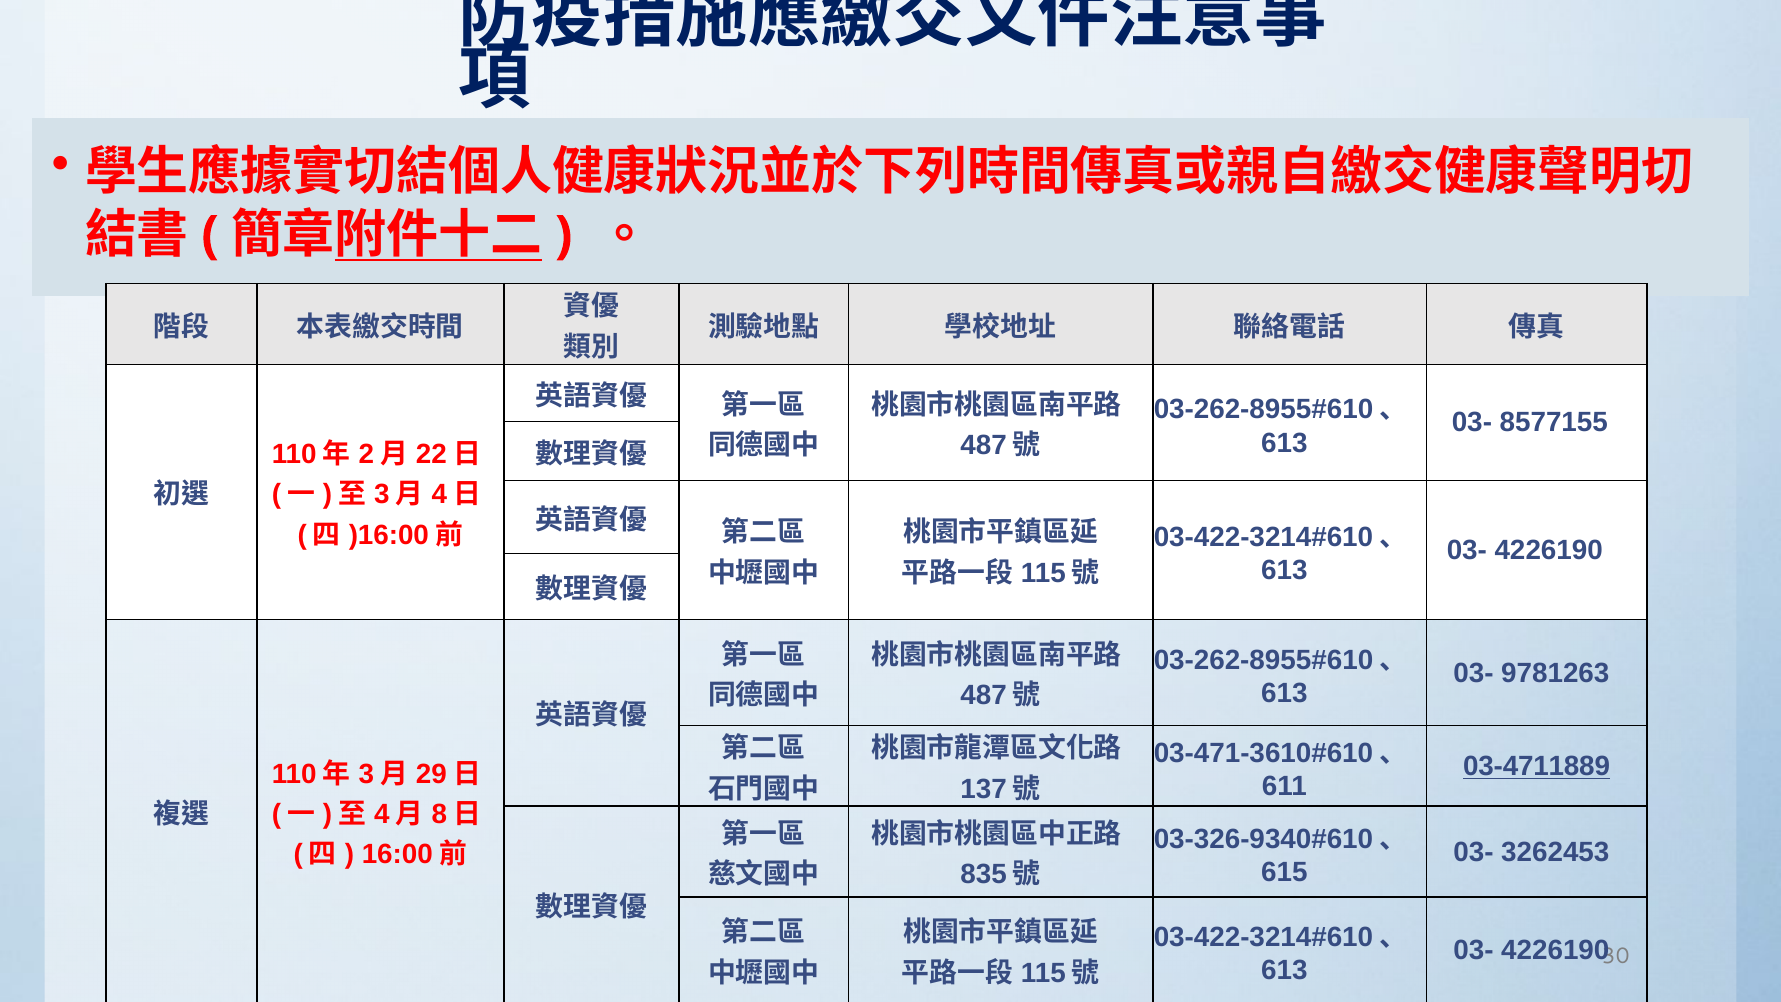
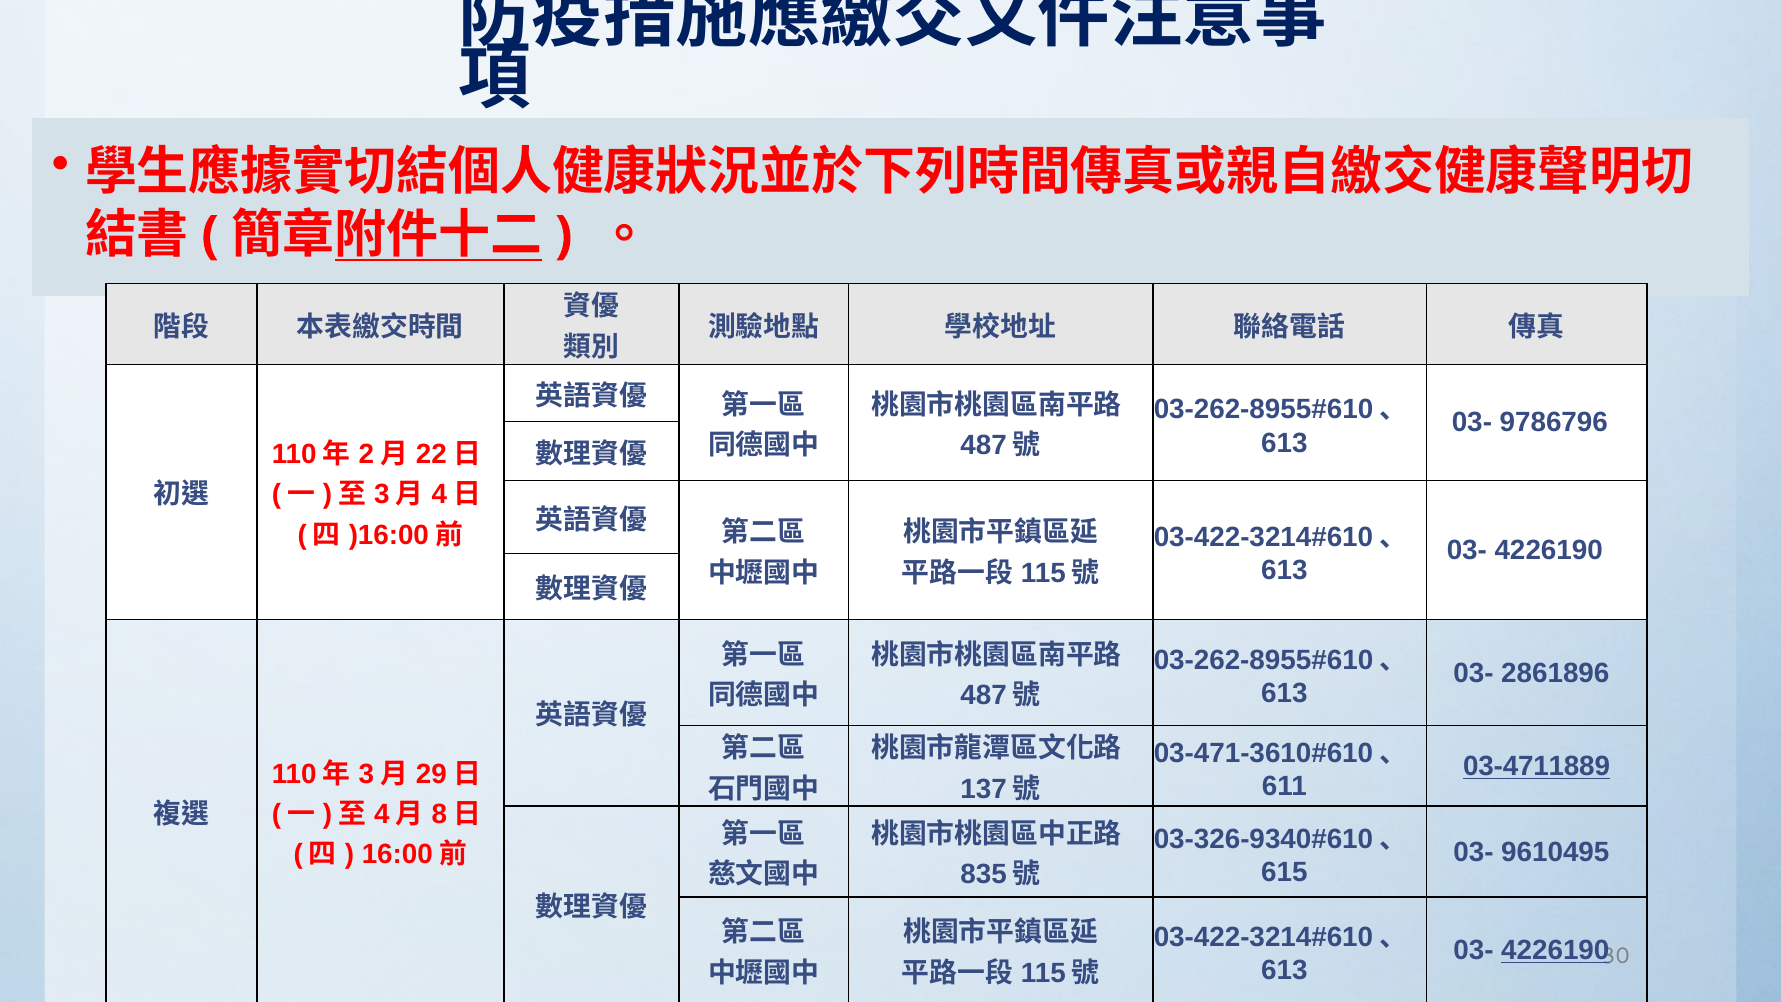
8577155: 8577155 -> 9786796 (1554, 423)
9781263: 9781263 -> 2861896 (1555, 673)
3262453: 3262453 -> 9610495 (1555, 852)
4226190 underline: none -> present (1555, 951)
